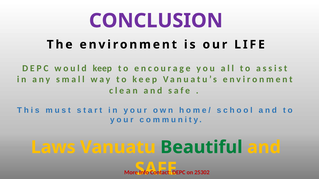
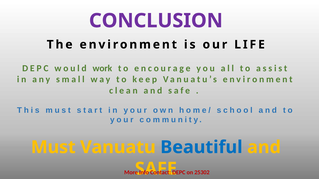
would keep: keep -> work (102, 68)
Laws: Laws -> Must (53, 148)
Beautiful colour: green -> blue (201, 148)
